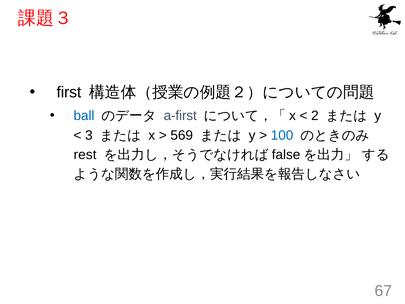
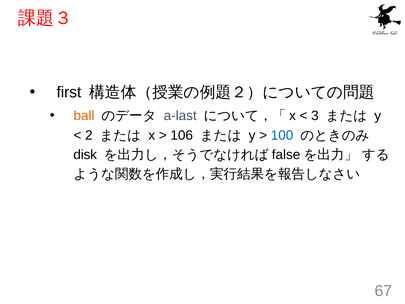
ball colour: blue -> orange (84, 116)
a-first: a-first -> a-last (180, 116)
2: 2 -> 3 (315, 116)
3: 3 -> 2 (89, 135)
569: 569 -> 106 (182, 135)
rest: rest -> disk (85, 155)
